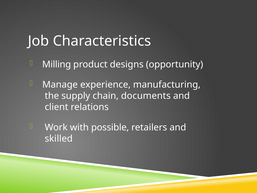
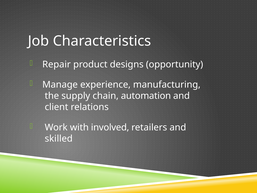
Milling: Milling -> Repair (57, 64)
documents: documents -> automation (146, 96)
possible: possible -> involved (110, 127)
